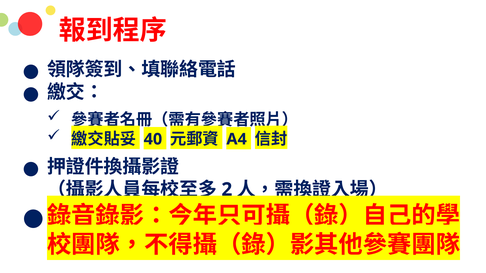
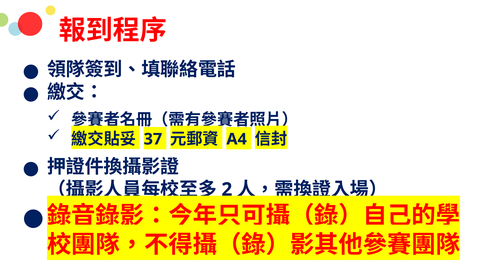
40: 40 -> 37 (153, 139)
